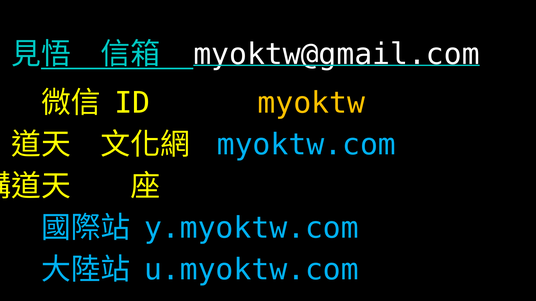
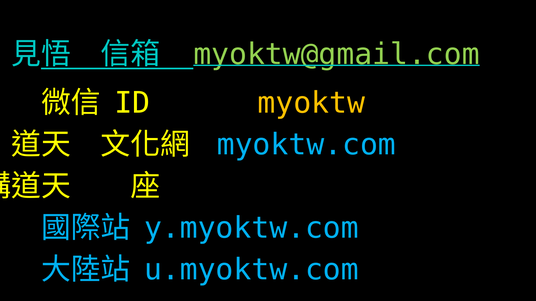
myoktw@gmail.com colour: white -> light green (337, 54)
